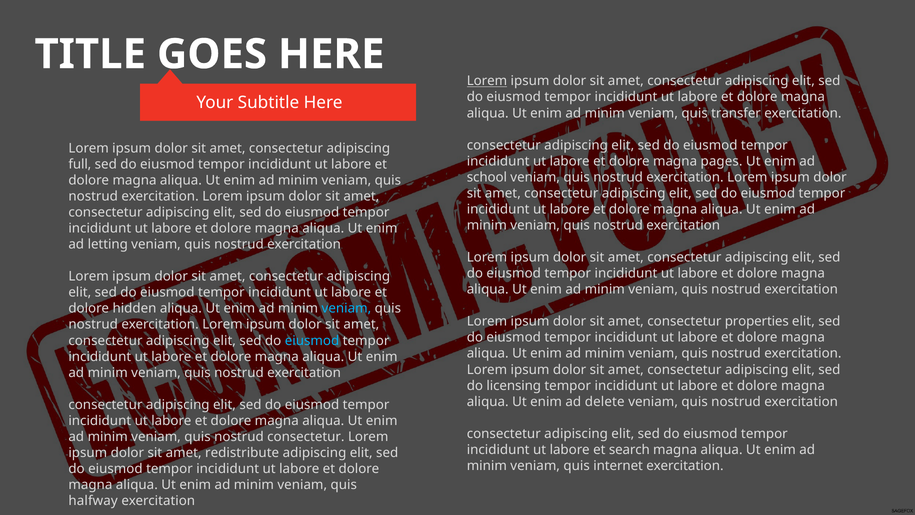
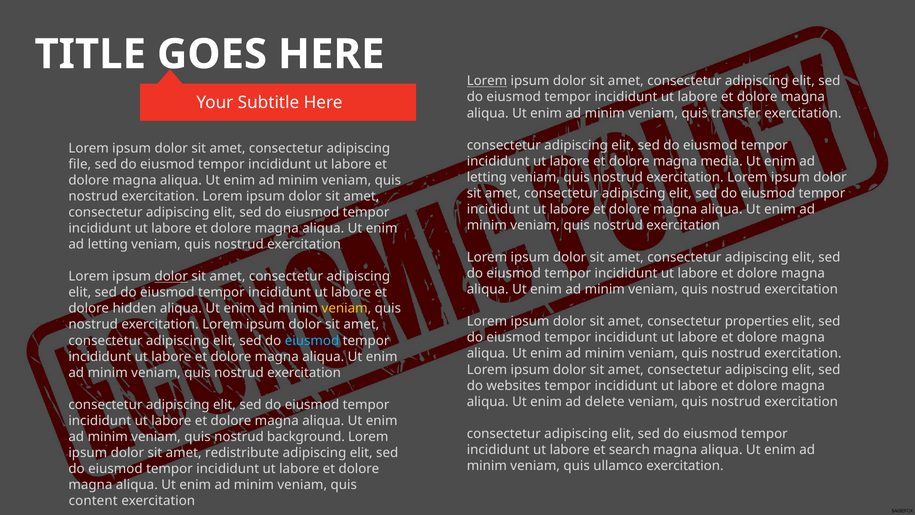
pages: pages -> media (722, 161)
full: full -> file (80, 164)
school: school -> letting (487, 177)
dolor underline: none -> present (171, 276)
veniam colour: light blue -> yellow (346, 308)
licensing: licensing -> websites (514, 385)
nostrud consectetur: consectetur -> background (306, 437)
internet: internet -> ullamco (618, 466)
halfway: halfway -> content (93, 501)
